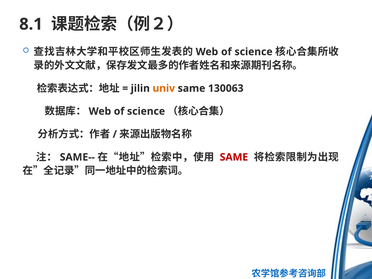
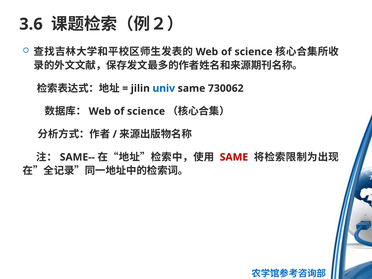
8.1: 8.1 -> 3.6 (31, 24)
univ colour: orange -> blue (164, 88)
130063: 130063 -> 730062 (226, 88)
